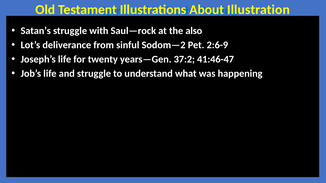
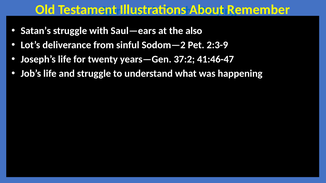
Illustration: Illustration -> Remember (258, 10)
Saul—rock: Saul—rock -> Saul—ears (133, 31)
2:6-9: 2:6-9 -> 2:3-9 (217, 45)
